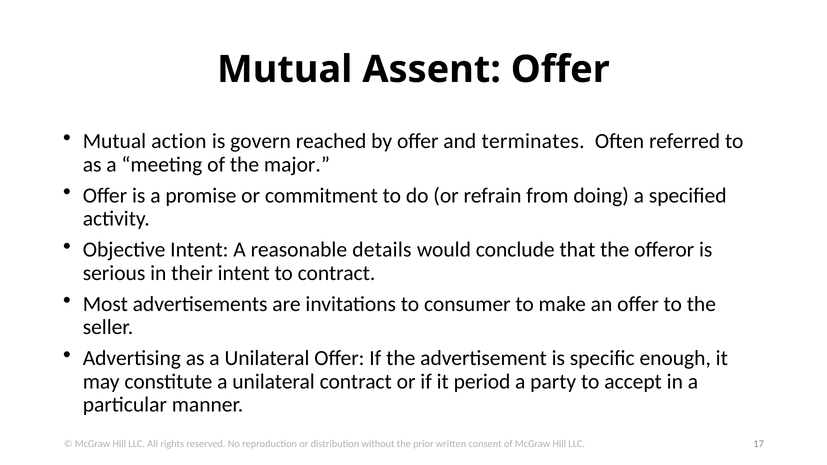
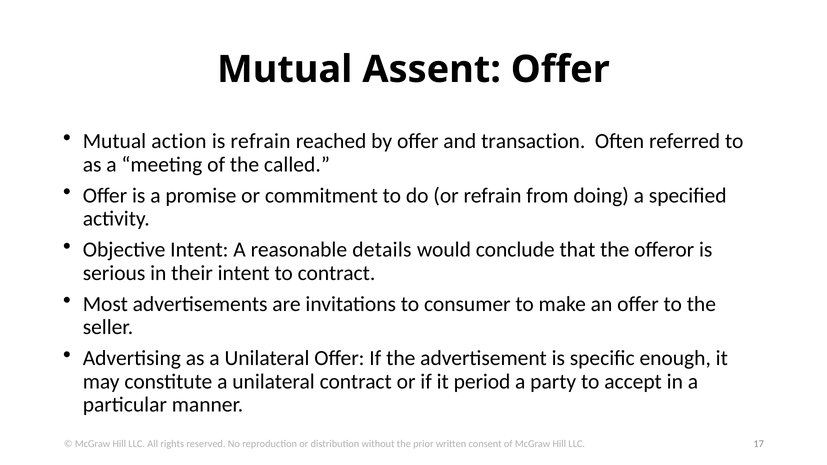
is govern: govern -> refrain (260, 141)
terminates: terminates -> transaction (533, 141)
major: major -> called (297, 165)
